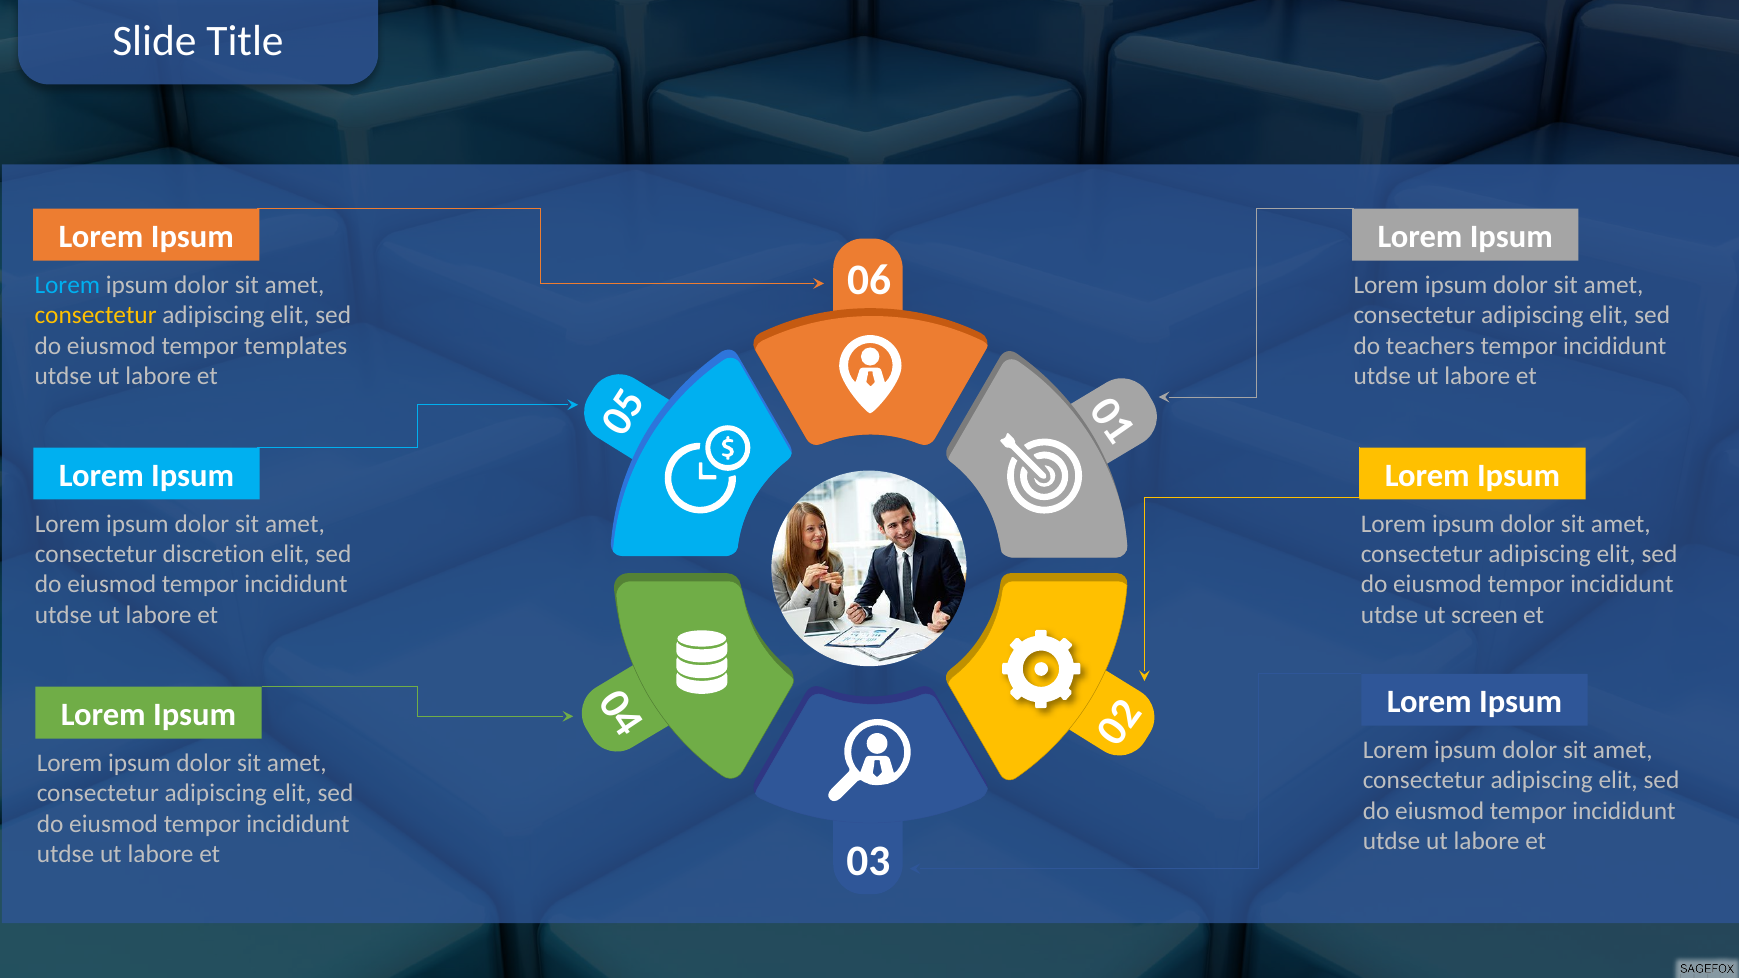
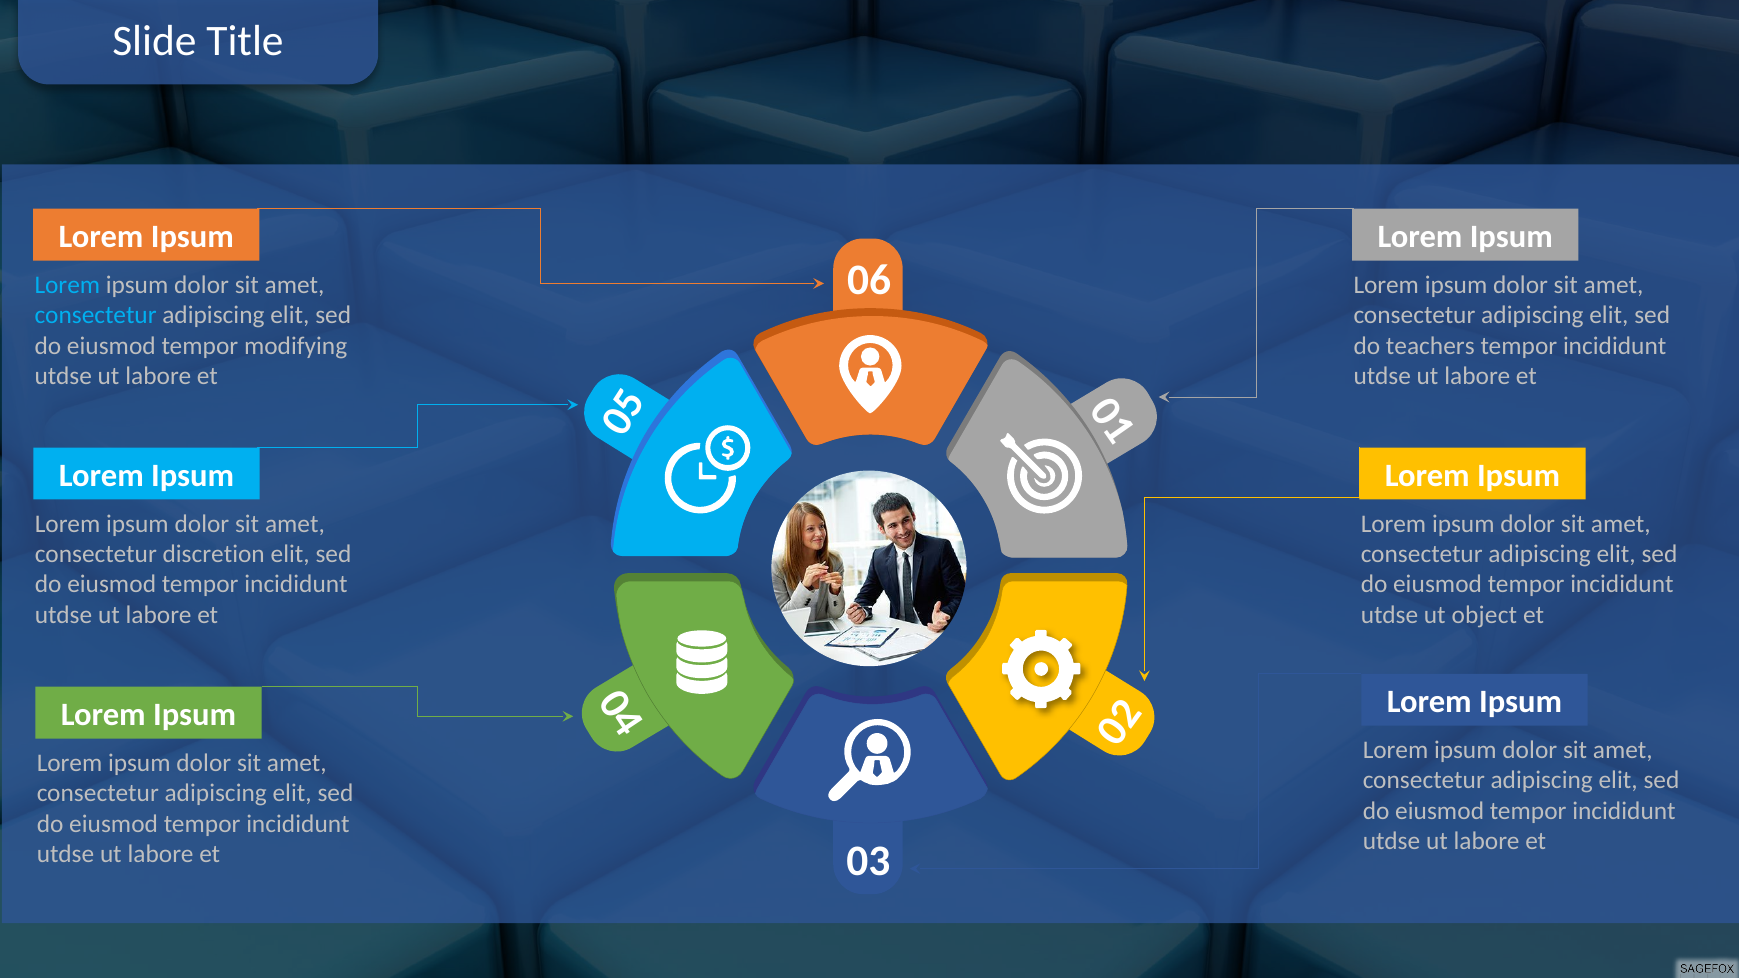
consectetur colour: yellow -> light blue (96, 315)
templates: templates -> modifying (296, 346)
screen: screen -> object (1484, 615)
